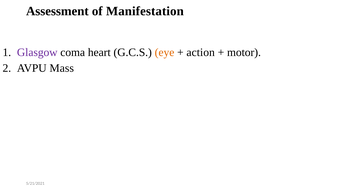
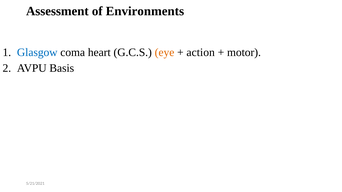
Manifestation: Manifestation -> Environments (145, 11)
Glasgow colour: purple -> blue (37, 52)
Mass: Mass -> Basis (62, 68)
